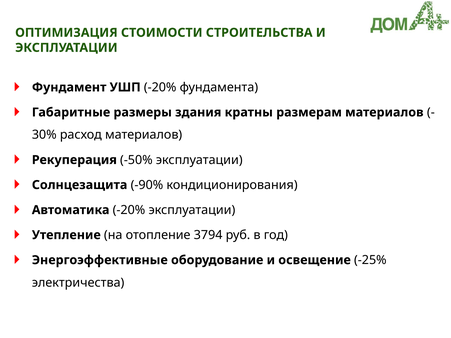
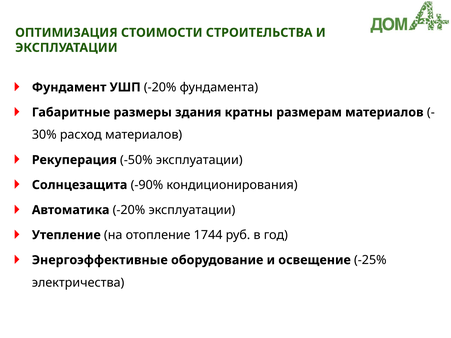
3794: 3794 -> 1744 (208, 235)
